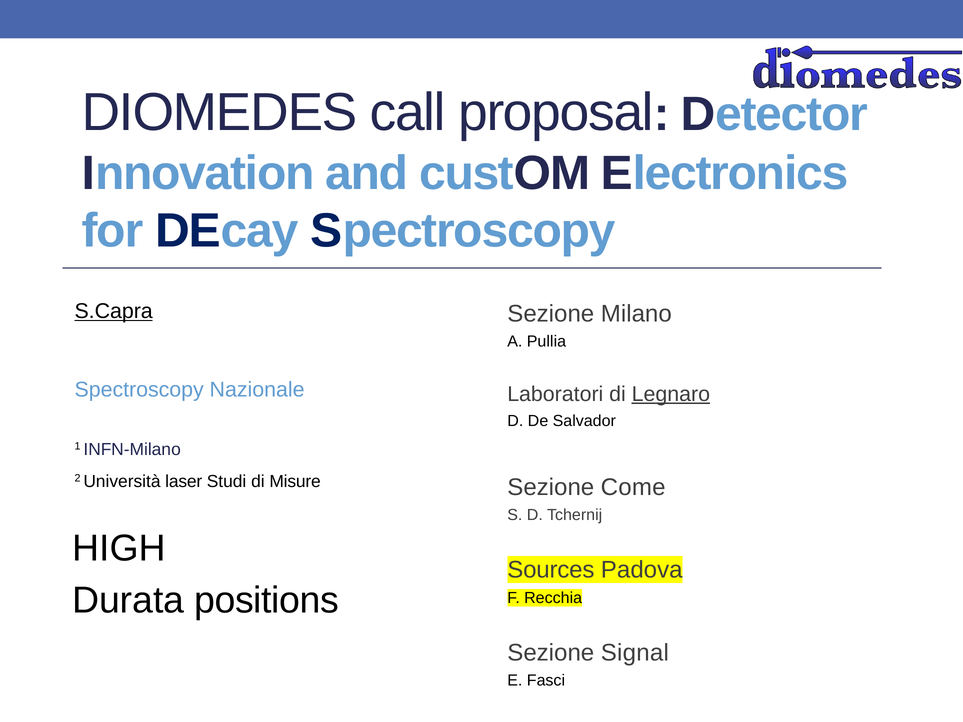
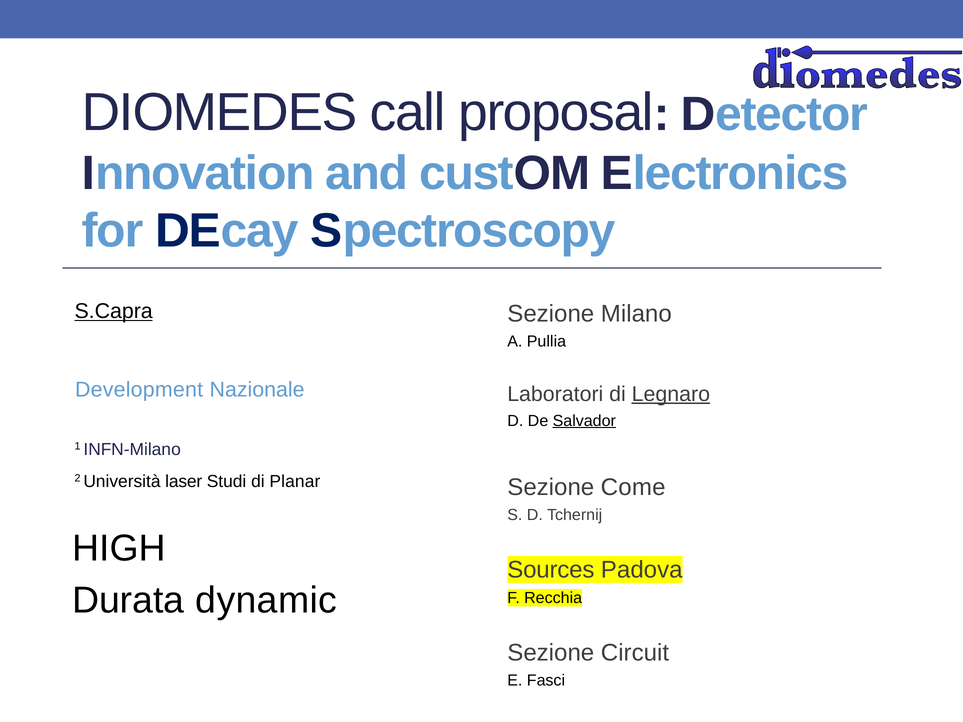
Spectroscopy: Spectroscopy -> Development (139, 390)
Salvador underline: none -> present (584, 421)
Misure: Misure -> Planar (295, 482)
positions: positions -> dynamic (266, 601)
Signal: Signal -> Circuit (635, 653)
